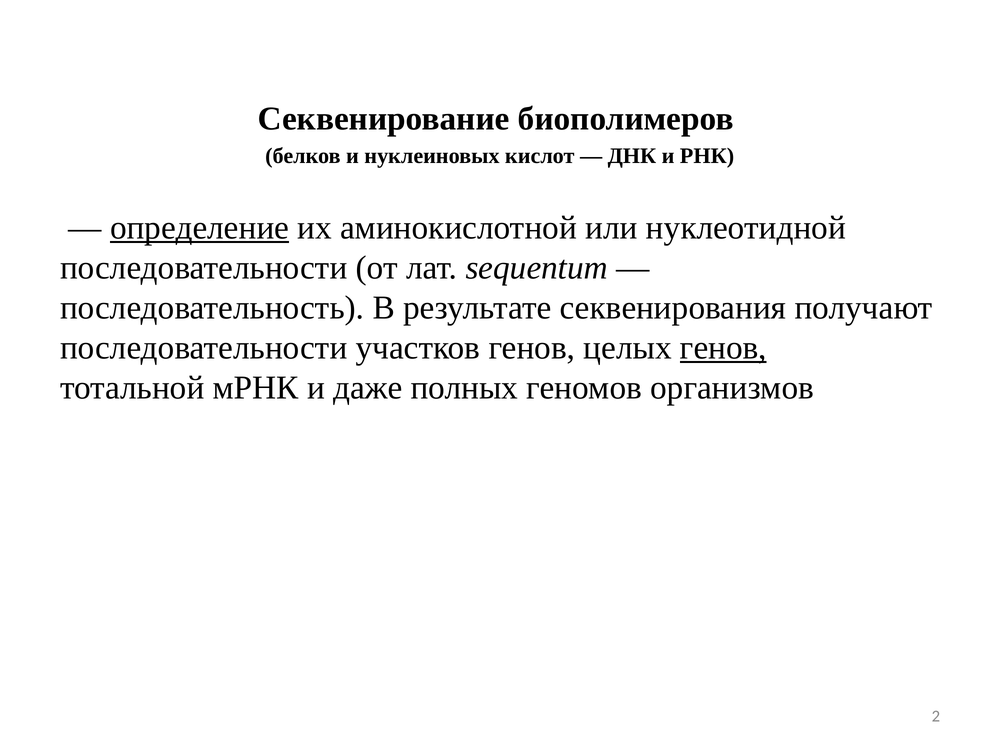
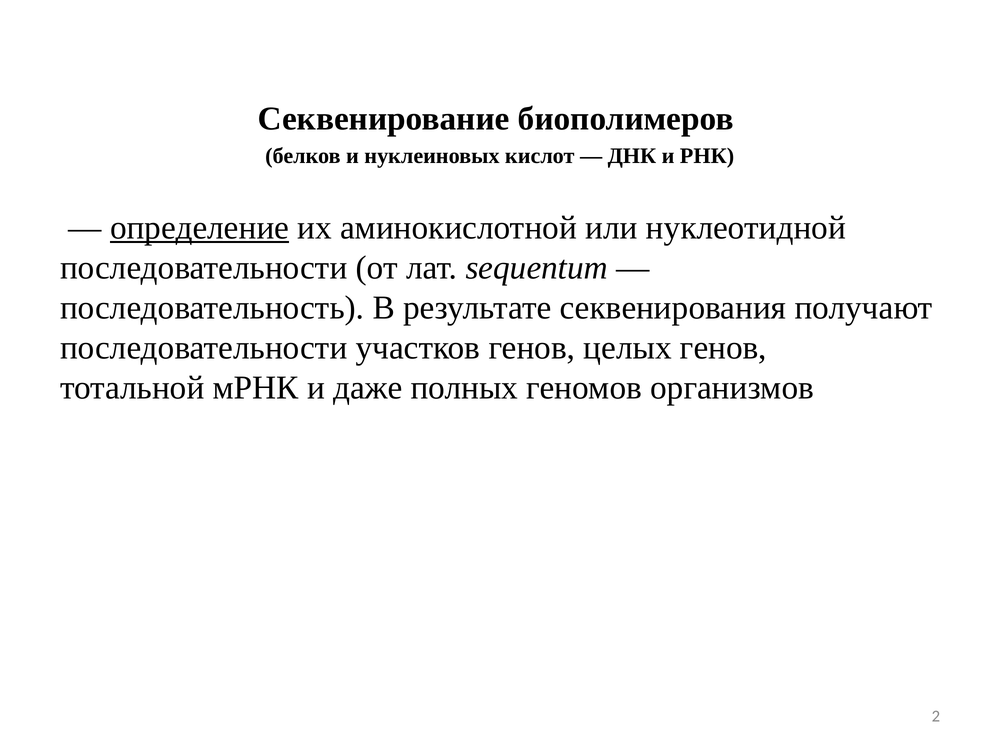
генов underline: present -> none (723, 348)
